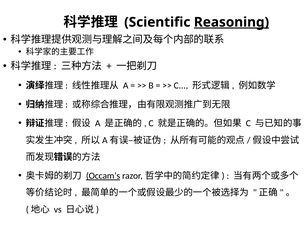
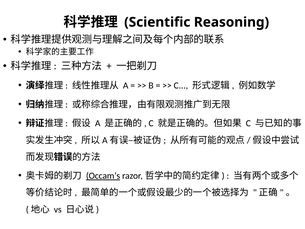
Reasoning underline: present -> none (232, 22)
